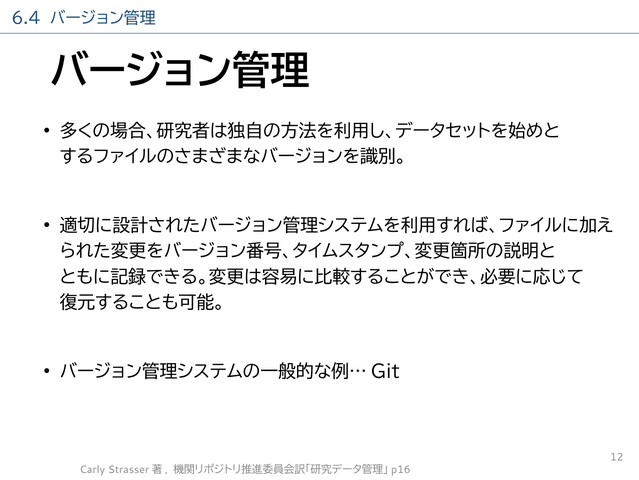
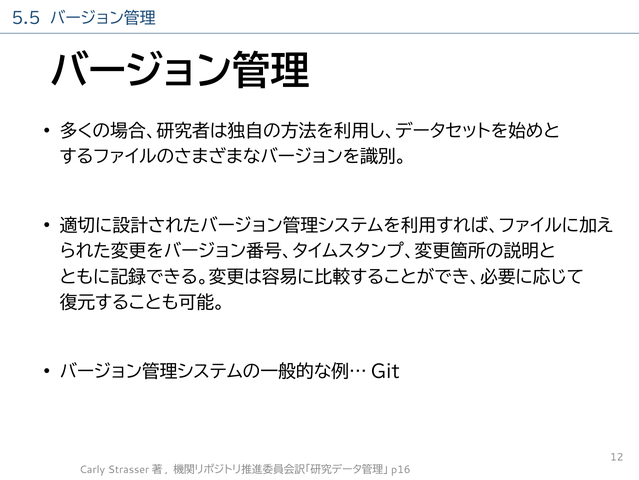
6.4: 6.4 -> 5.5 (26, 18)
